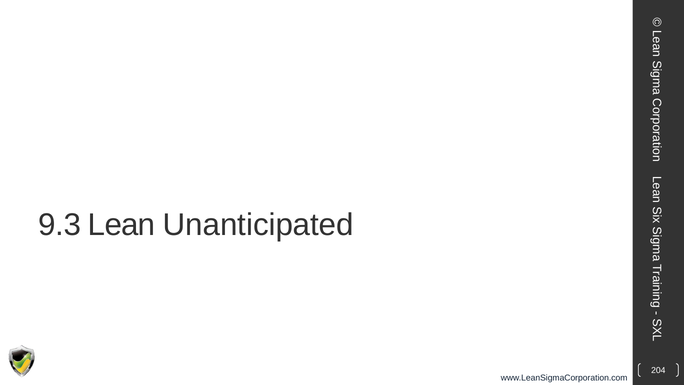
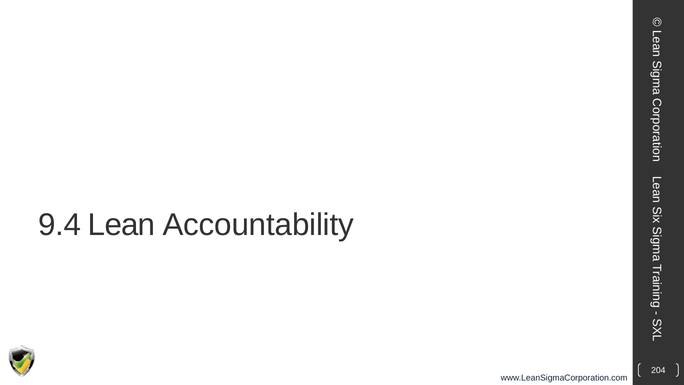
9.3: 9.3 -> 9.4 (60, 225)
Unanticipated: Unanticipated -> Accountability (258, 225)
